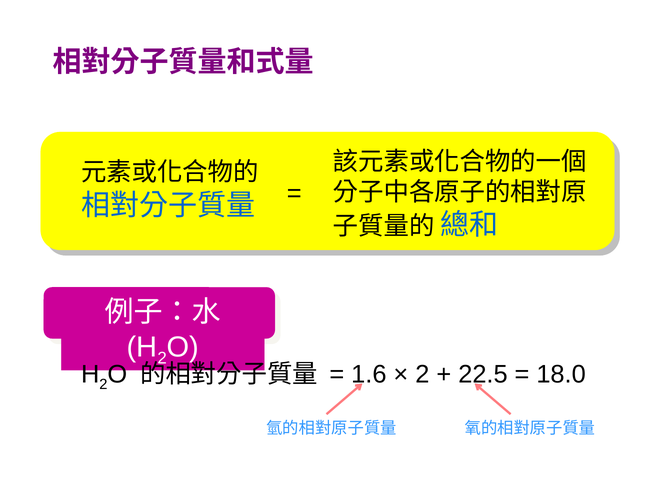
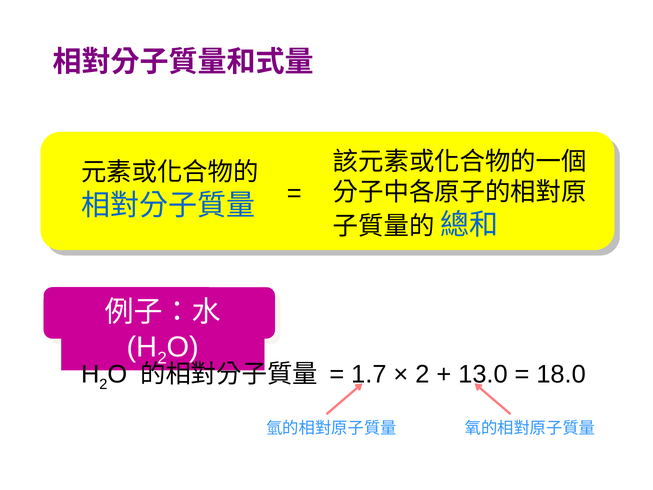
1.6: 1.6 -> 1.7 (369, 374)
22.5: 22.5 -> 13.0 (483, 374)
